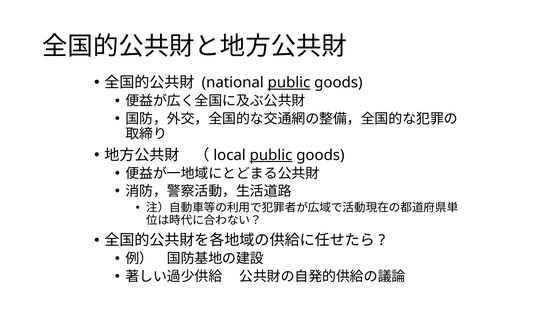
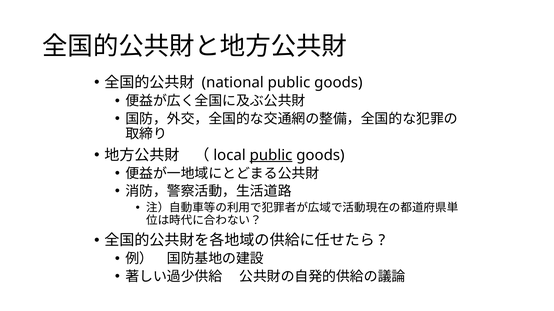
public underline: present -> none (289, 83)
